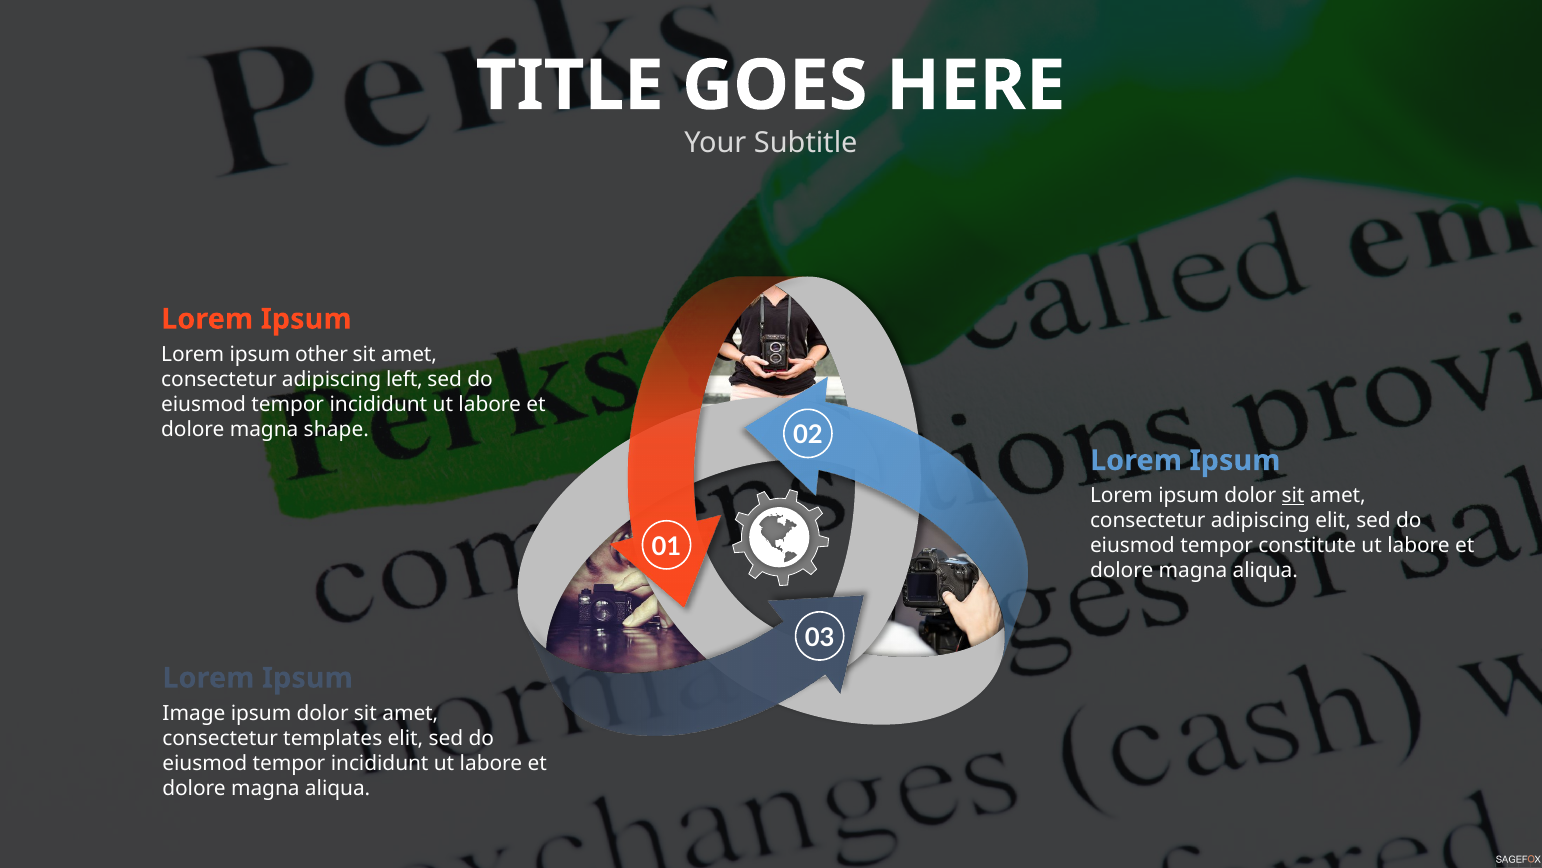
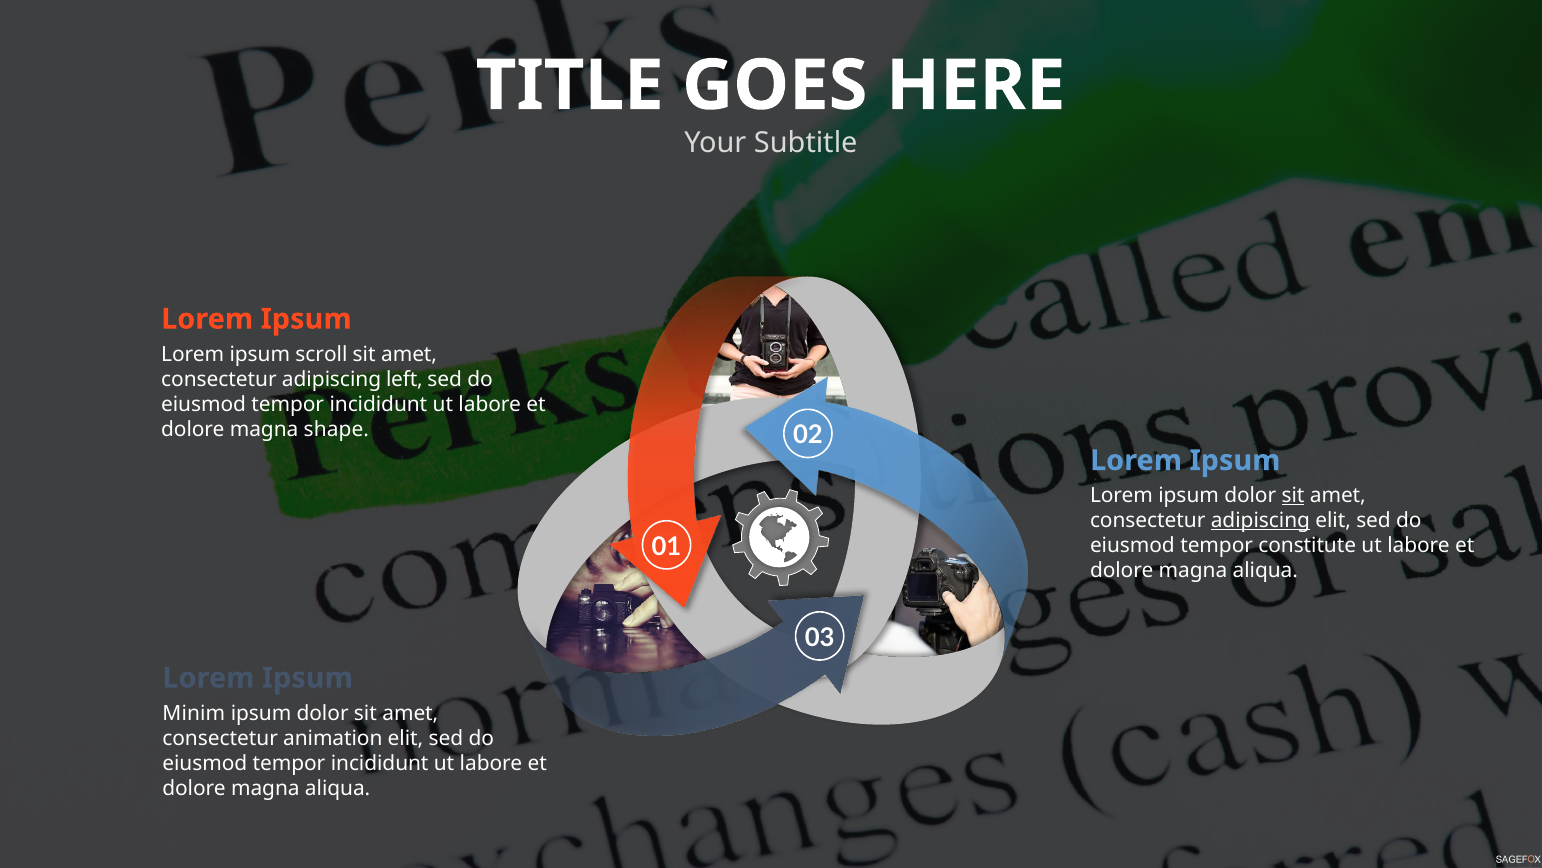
other: other -> scroll (321, 354)
adipiscing underline: none -> present (1260, 520)
Image: Image -> Minim (194, 713)
templates: templates -> animation (333, 738)
